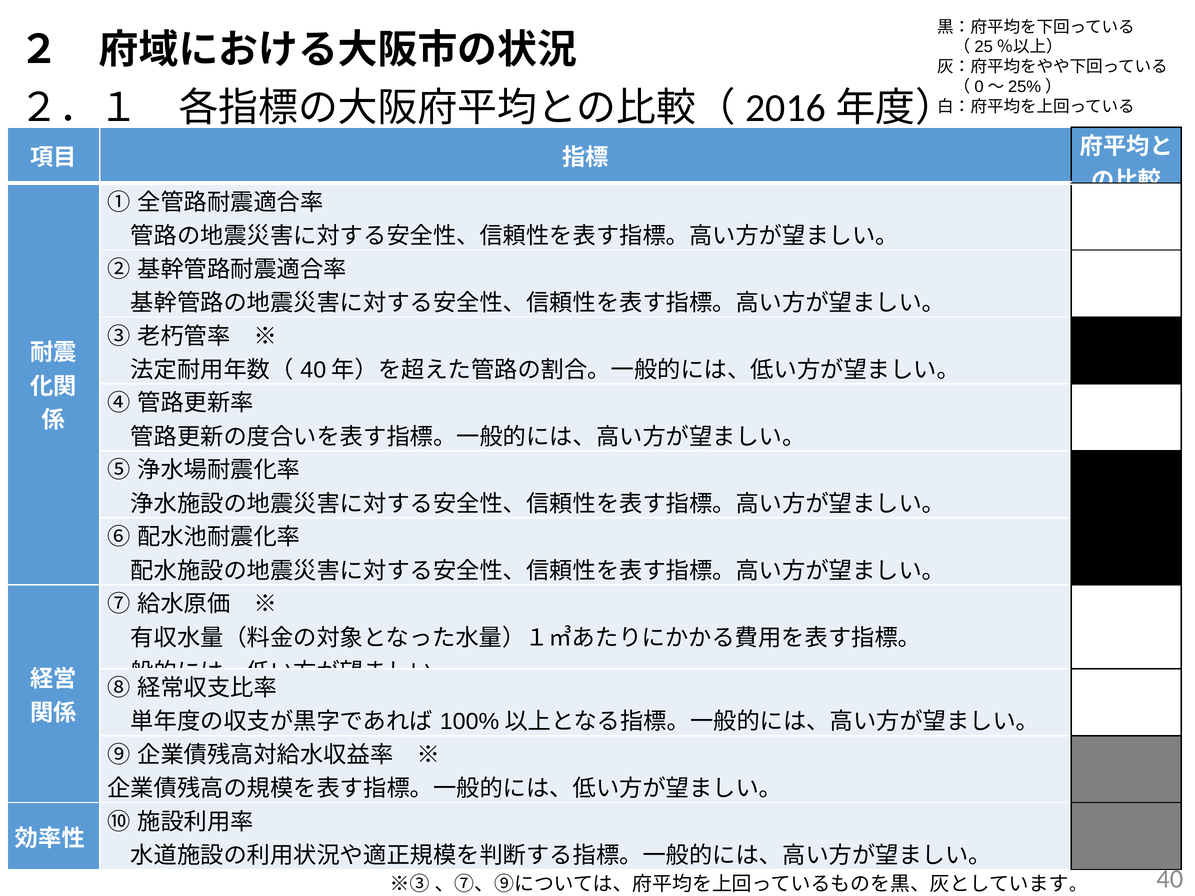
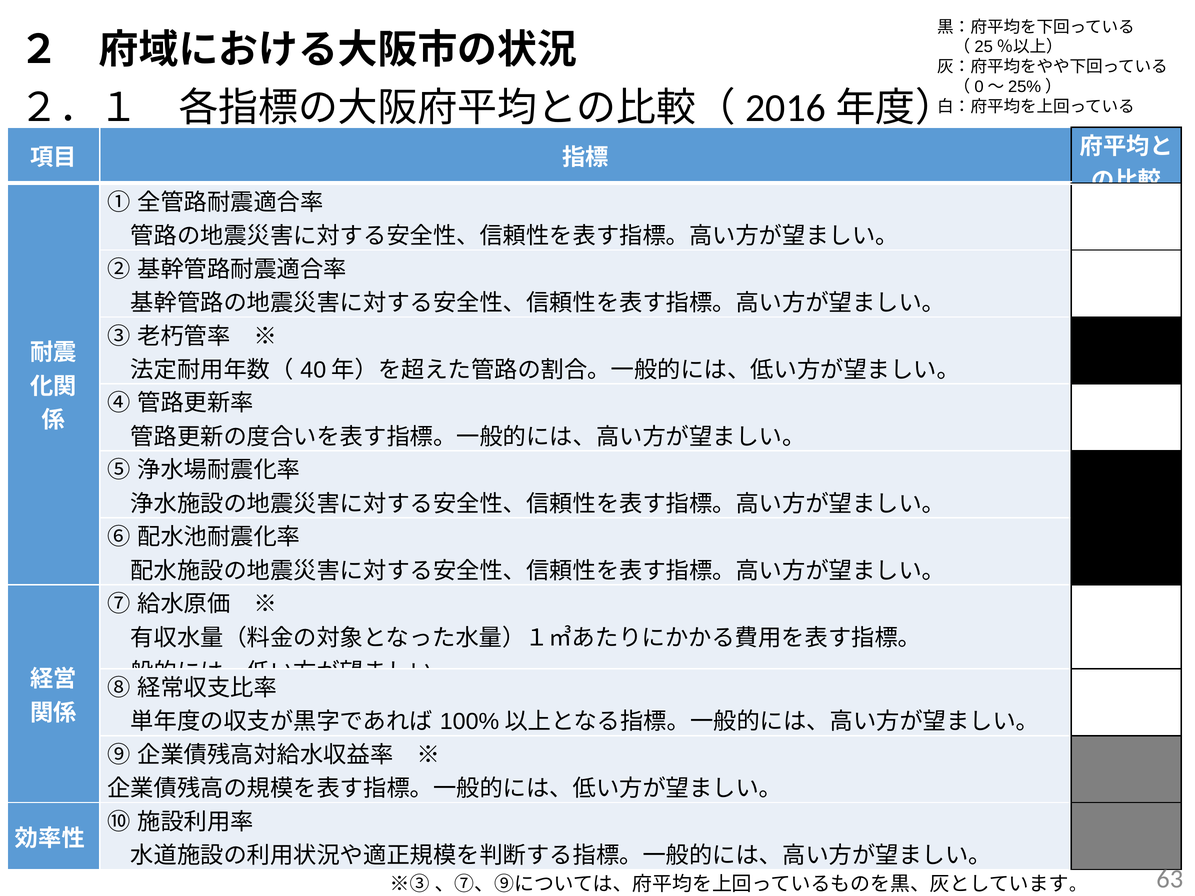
40: 40 -> 63 (1170, 879)
